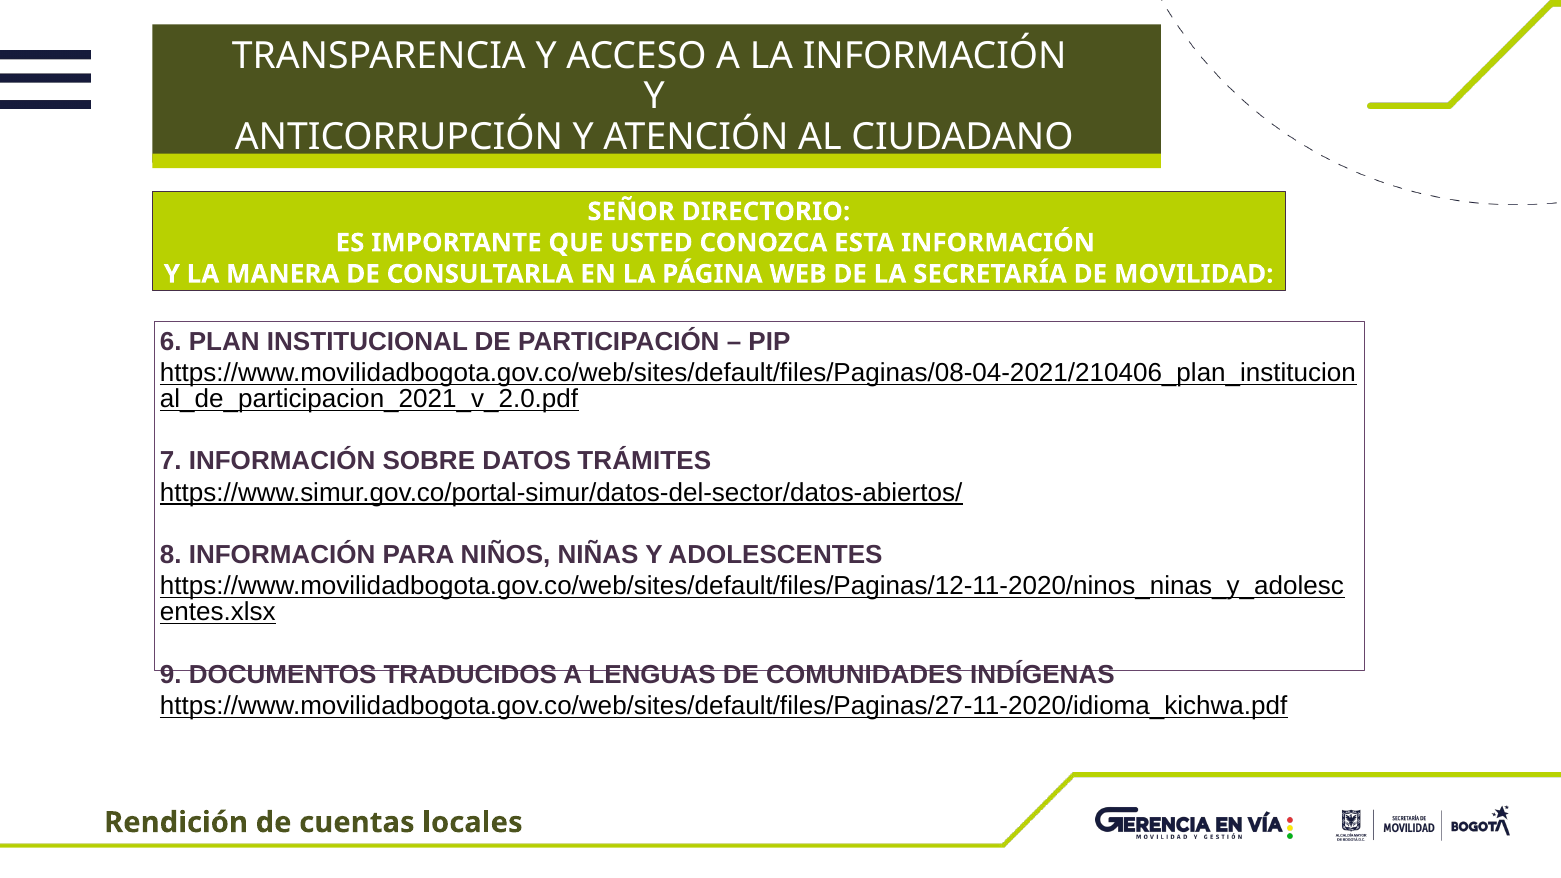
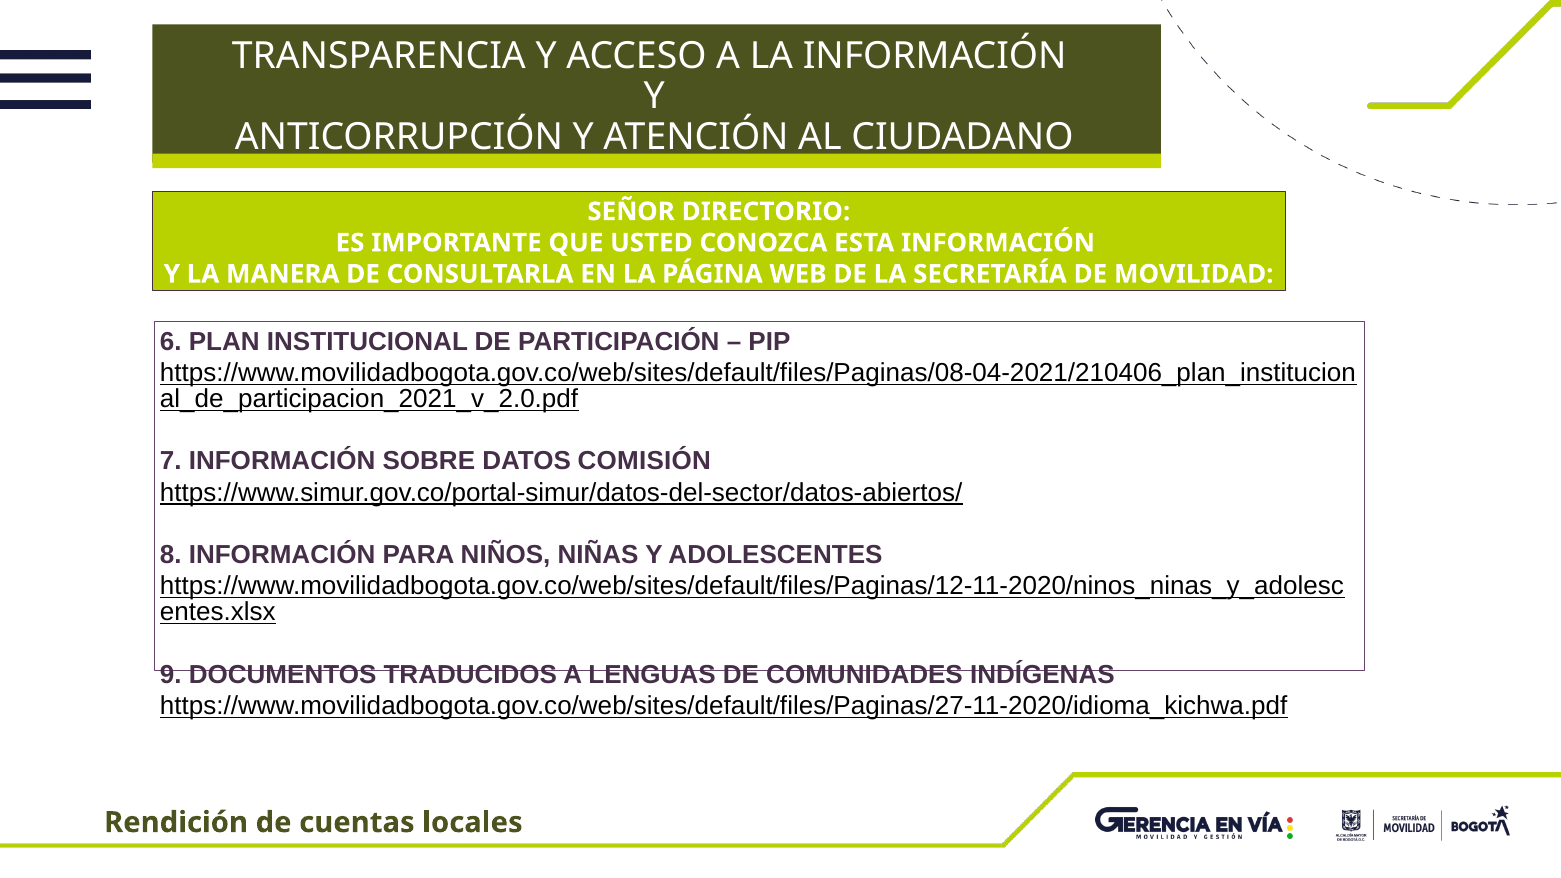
TRÁMITES: TRÁMITES -> COMISIÓN (644, 461)
